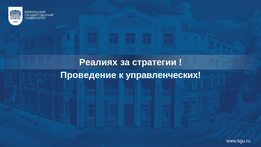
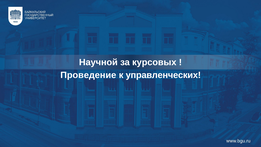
Реалиях: Реалиях -> Научной (98, 62)
стратегии: стратегии -> курсовых (154, 62)
